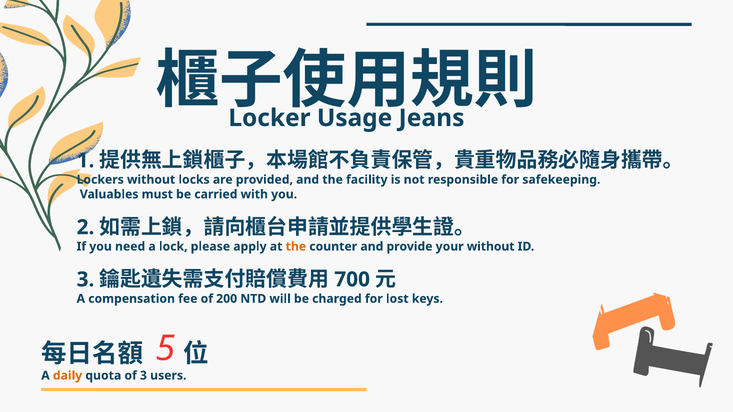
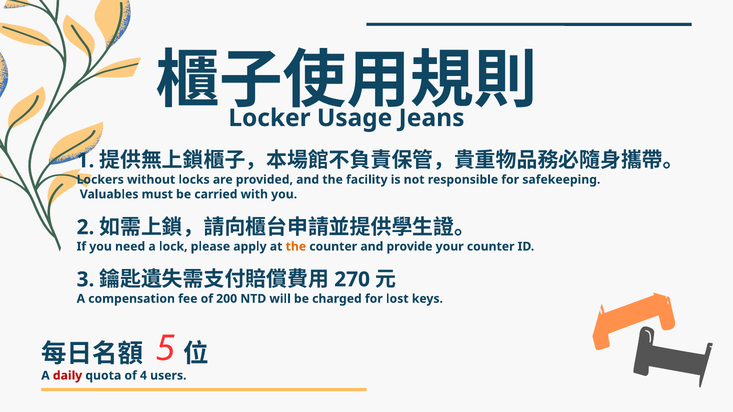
your without: without -> counter (491, 247)
700: 700 -> 270 (352, 280)
daily colour: orange -> red (68, 376)
of 3: 3 -> 4 (143, 376)
